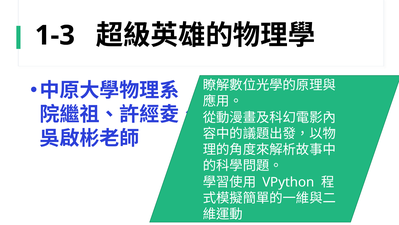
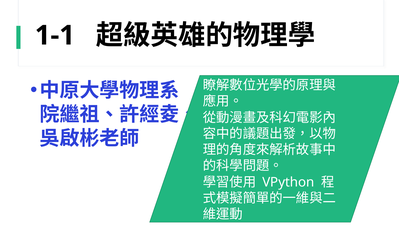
1-3: 1-3 -> 1-1 (55, 35)
